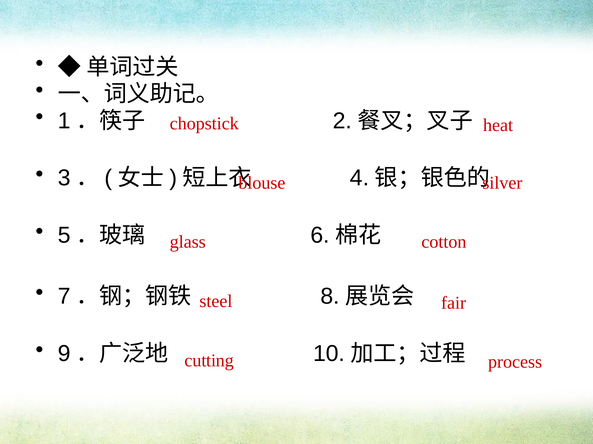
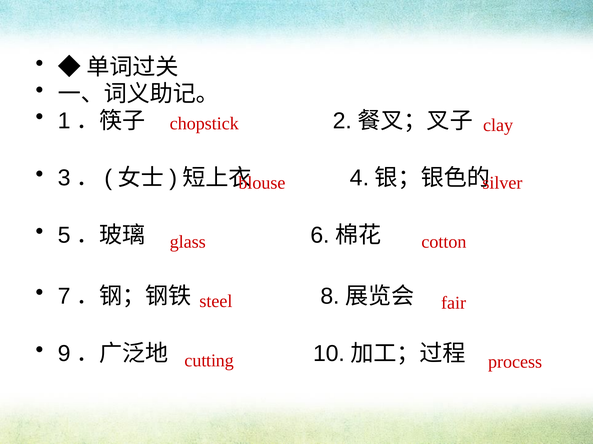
heat: heat -> clay (498, 125)
